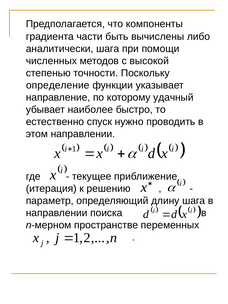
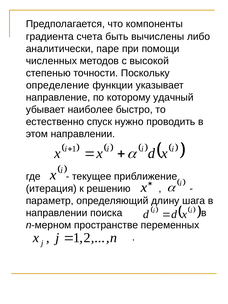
части: части -> счета (90, 37)
аналитически шага: шага -> паре (108, 49)
